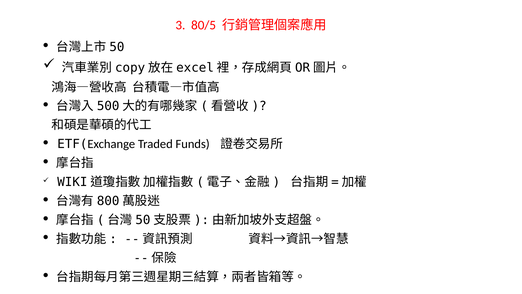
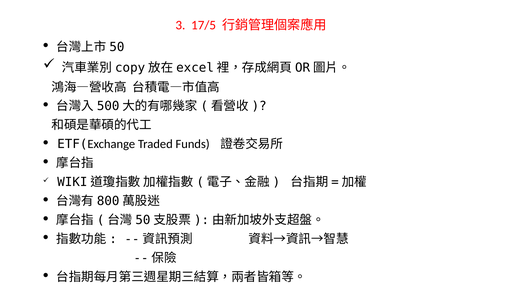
80/5: 80/5 -> 17/5 (204, 25)
